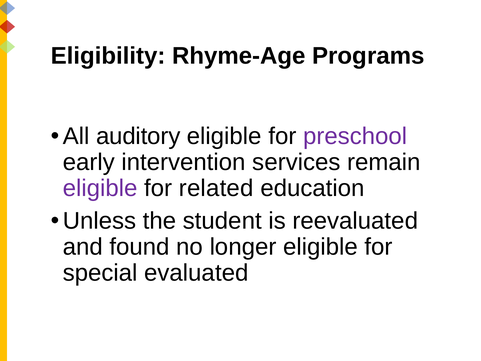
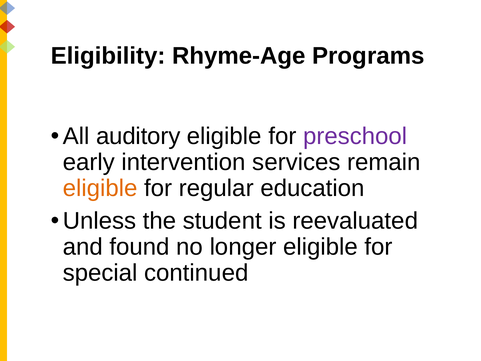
eligible colour: purple -> orange (100, 188)
related: related -> regular (216, 188)
evaluated: evaluated -> continued (196, 273)
